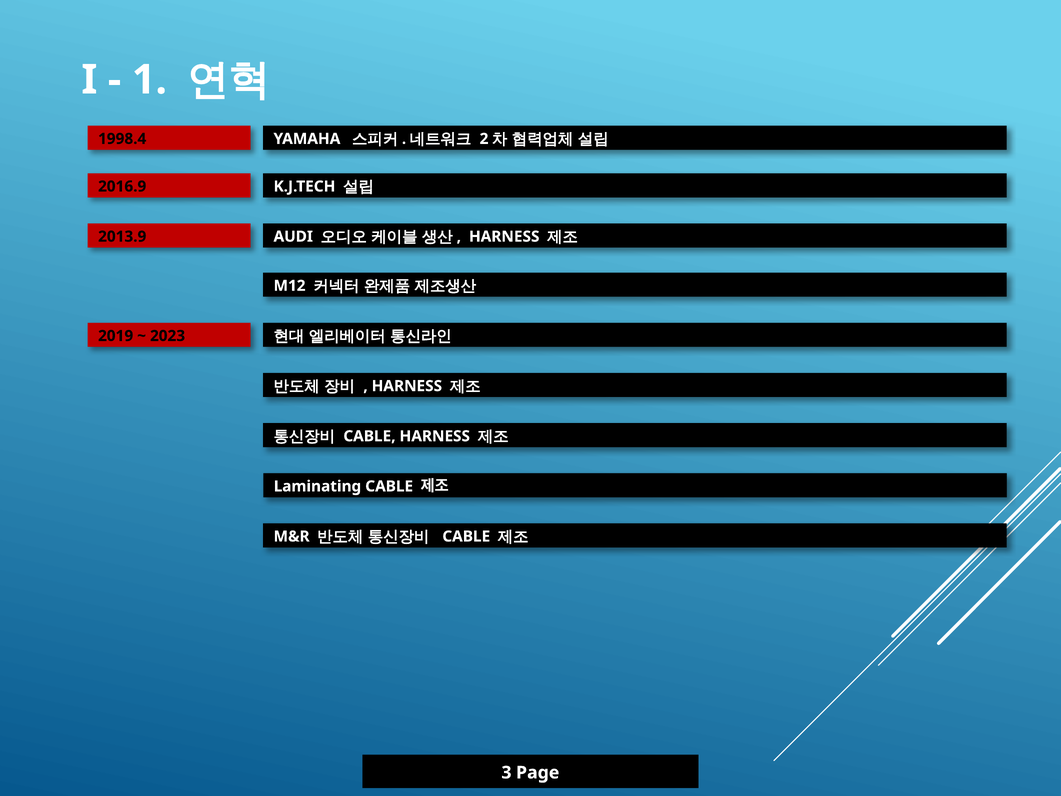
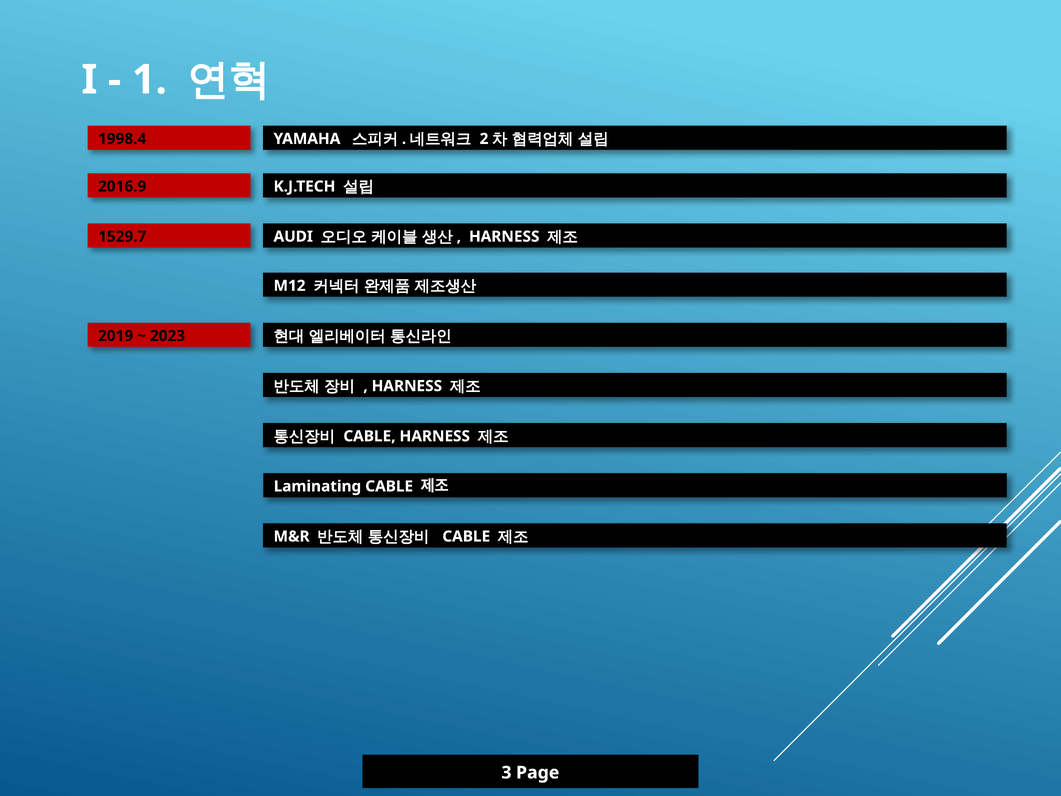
2013.9: 2013.9 -> 1529.7 (122, 237)
